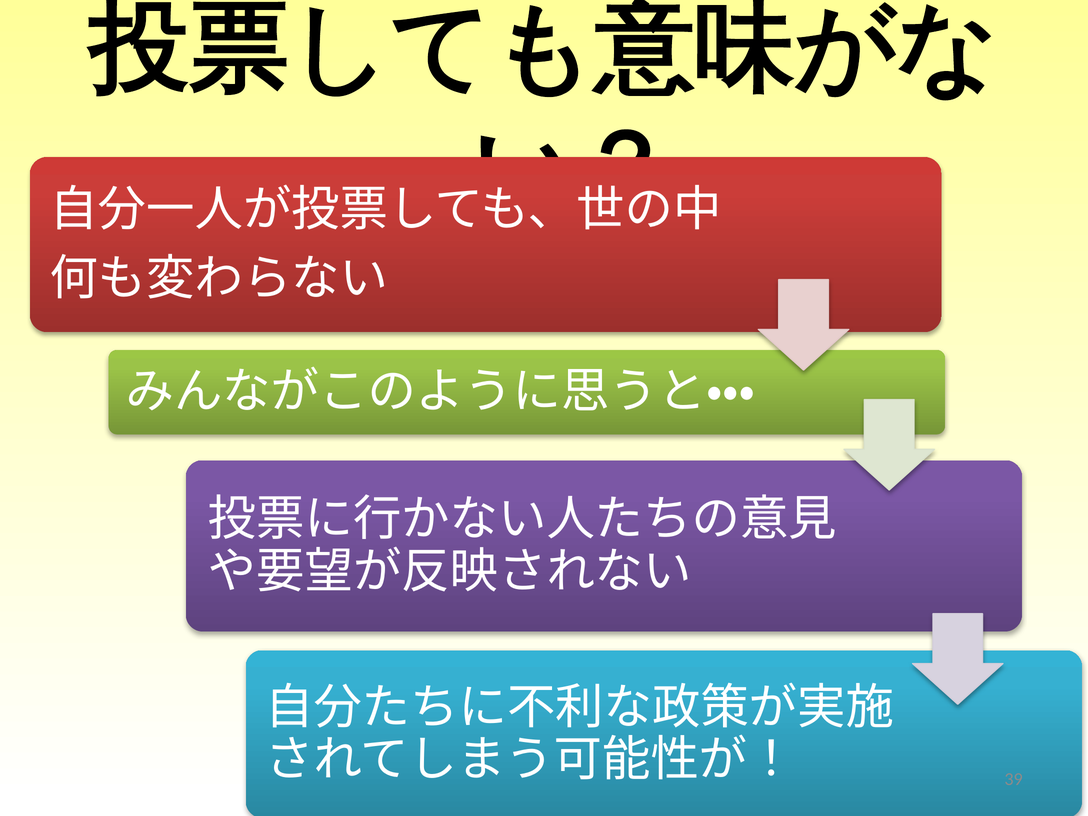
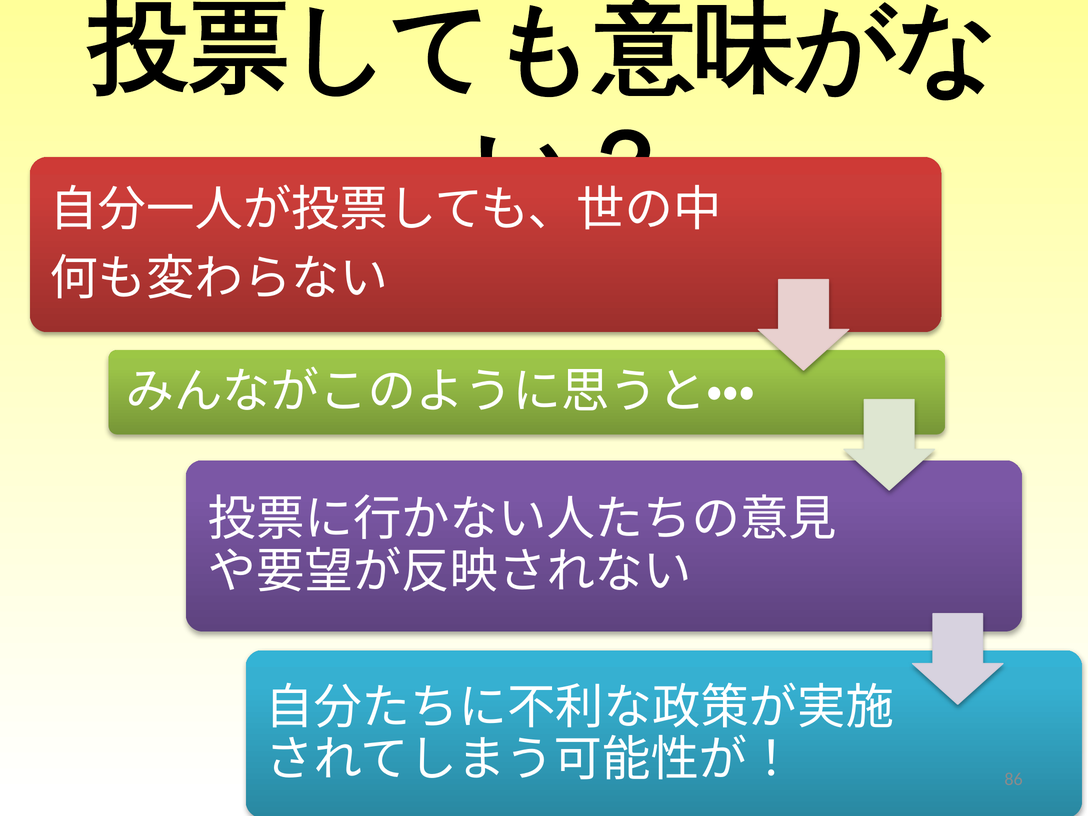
39: 39 -> 86 (1014, 779)
